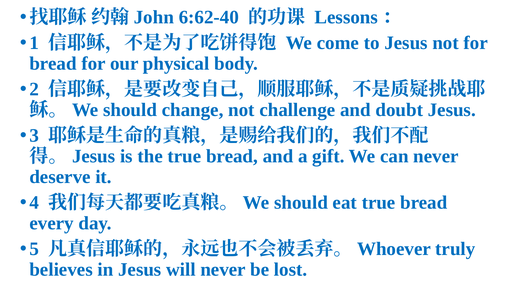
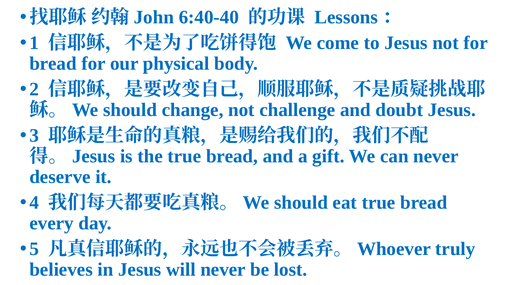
6:62-40: 6:62-40 -> 6:40-40 (209, 17)
